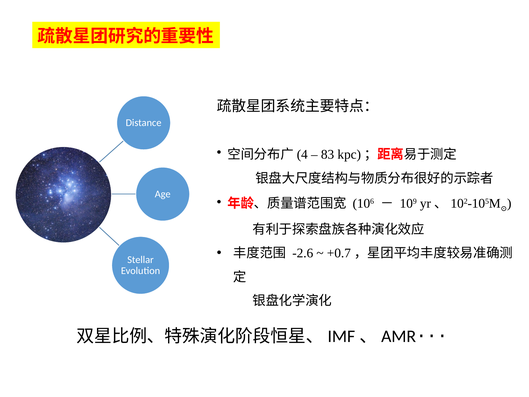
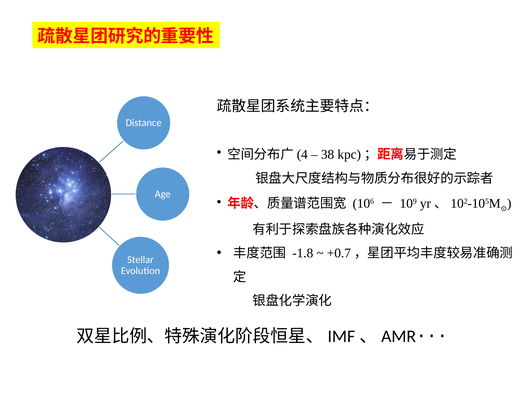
83: 83 -> 38 (328, 155)
-2.6: -2.6 -> -1.8 (303, 253)
